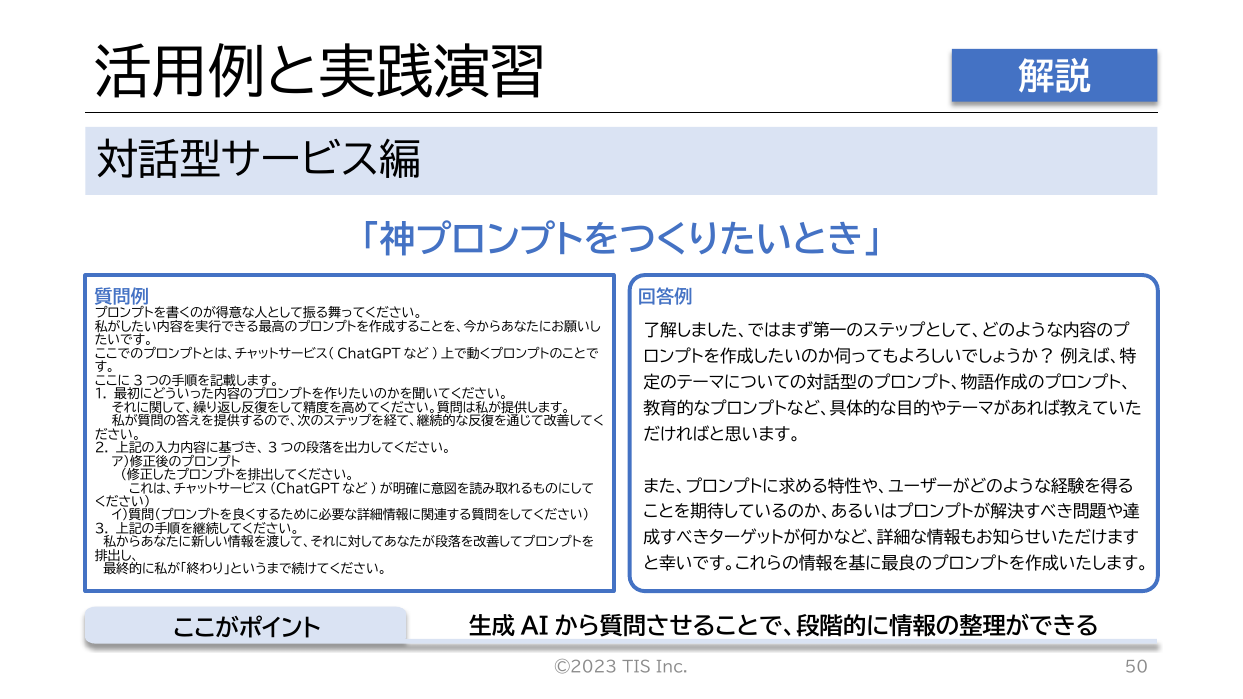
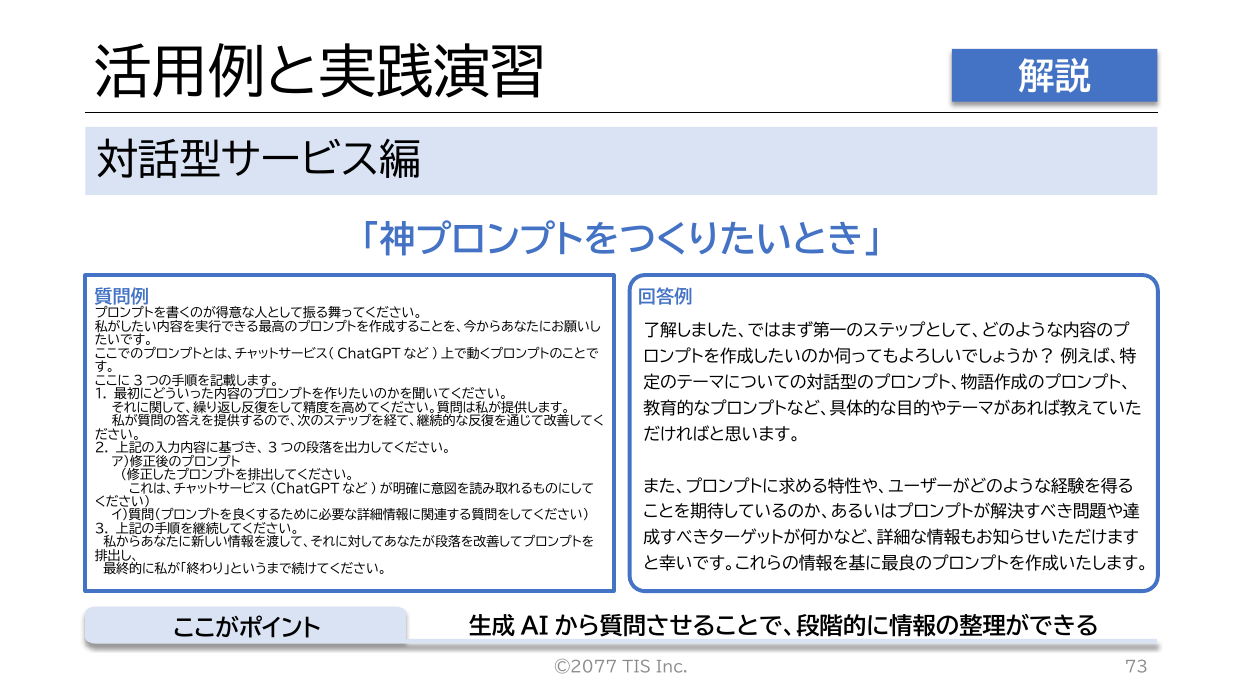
©2023: ©2023 -> ©2077 (586, 668)
50: 50 -> 73 (1136, 668)
